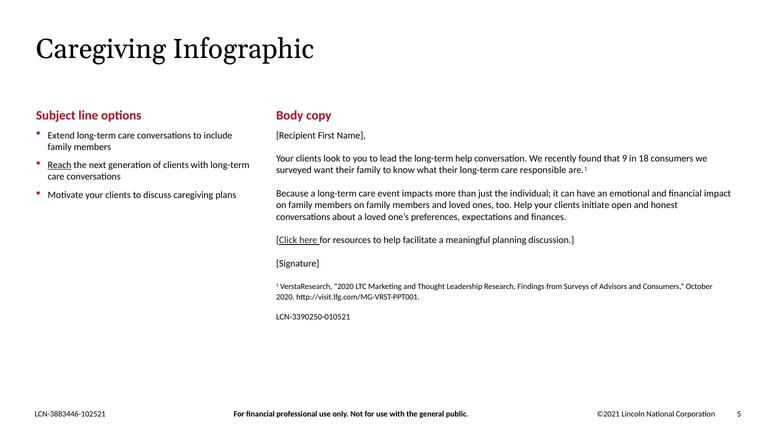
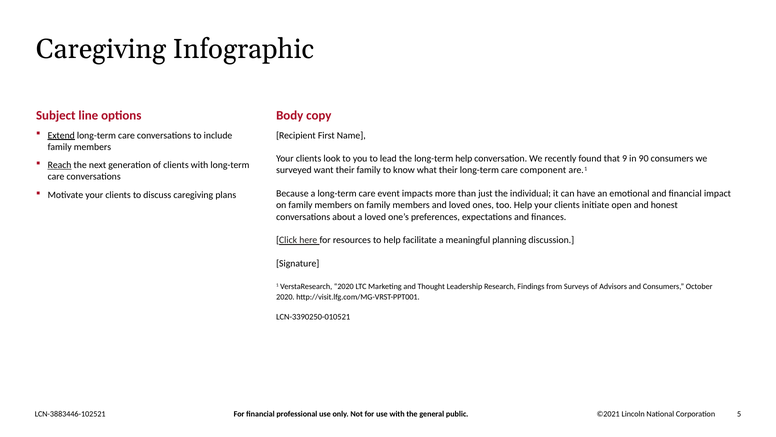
Extend underline: none -> present (61, 135)
18: 18 -> 90 (644, 158)
responsible: responsible -> component (543, 170)
